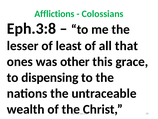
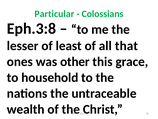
Afflictions: Afflictions -> Particular (54, 14)
dispensing: dispensing -> household (50, 77)
